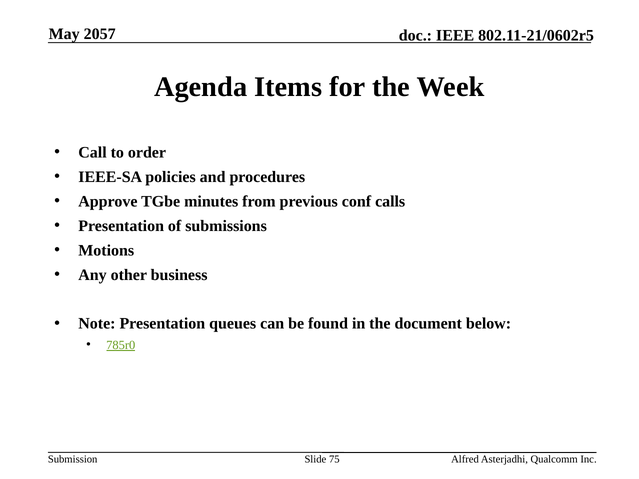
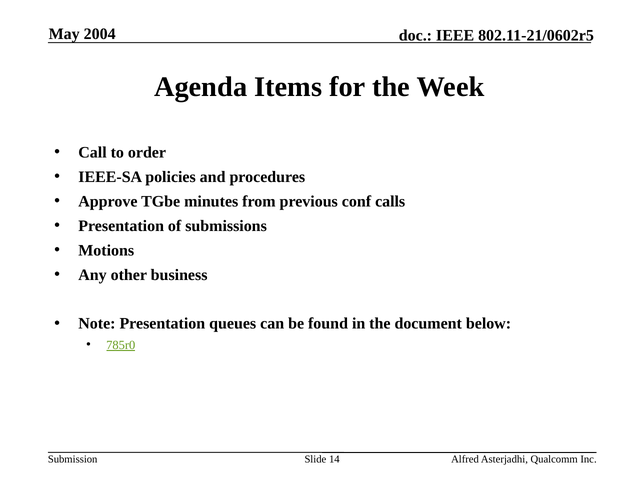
2057: 2057 -> 2004 (100, 34)
75: 75 -> 14 (334, 460)
